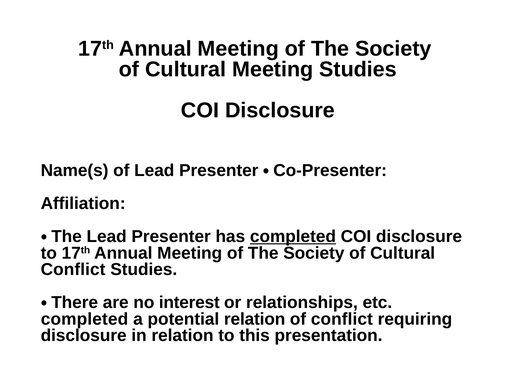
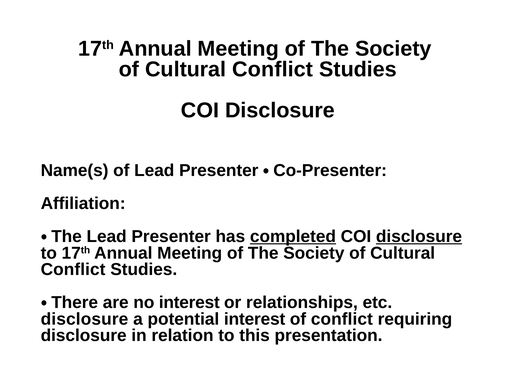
Meeting: Meeting -> Conflict (273, 69)
disclosure underline: none -> present (419, 237)
completed: completed -> disclosure (85, 319)
potential relation: relation -> interest (255, 319)
